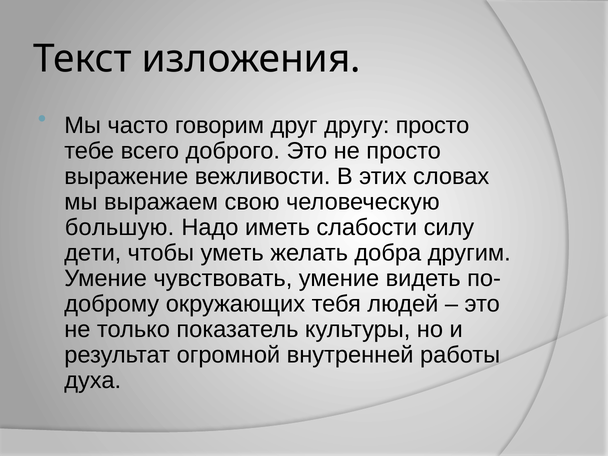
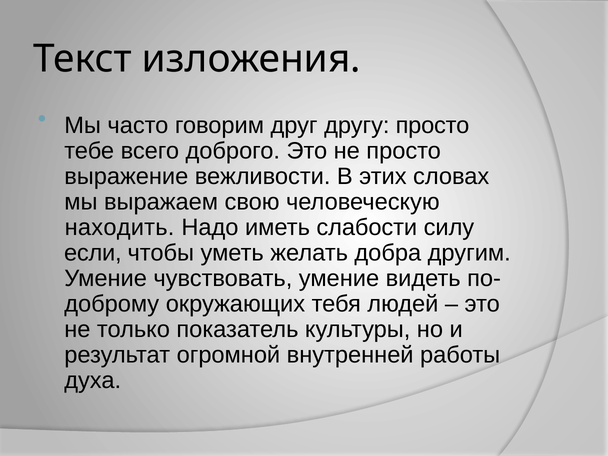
большую: большую -> находить (120, 227)
дети: дети -> если (93, 253)
